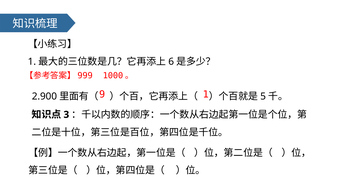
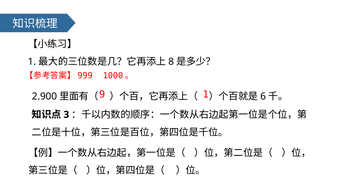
6: 6 -> 8 (171, 62)
5: 5 -> 6 (263, 97)
